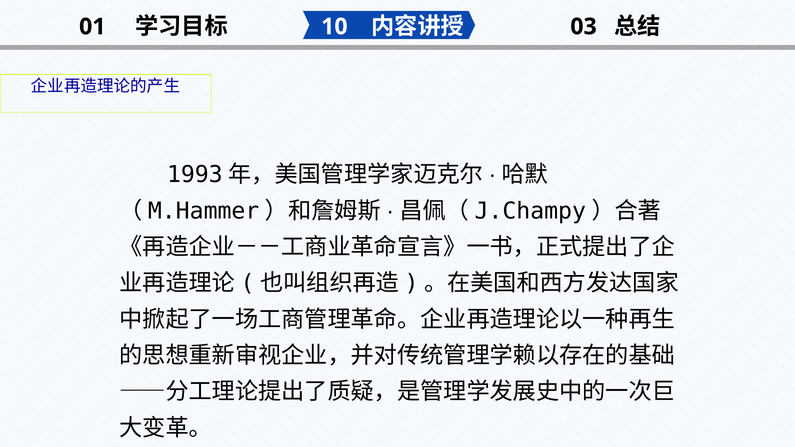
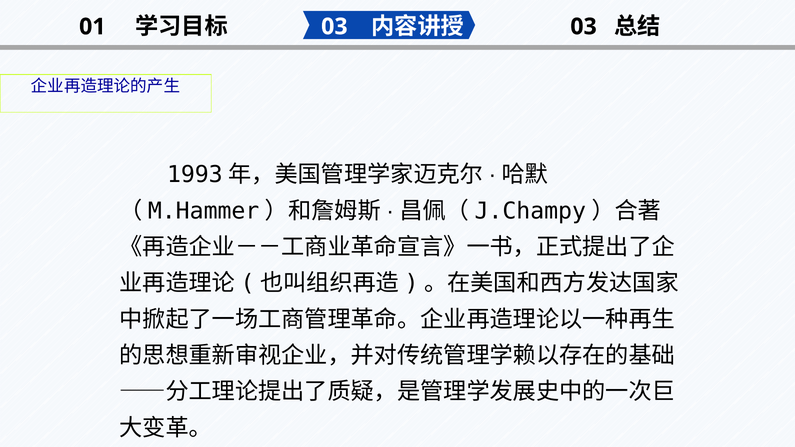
10: 10 -> 03 (334, 27)
